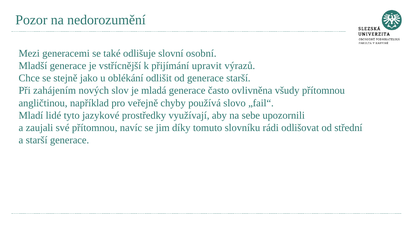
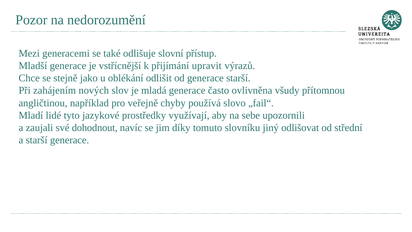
osobní: osobní -> přístup (201, 53)
své přítomnou: přítomnou -> dohodnout (95, 128)
rádi: rádi -> jiný (271, 128)
